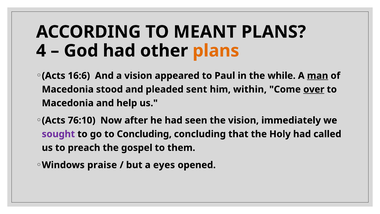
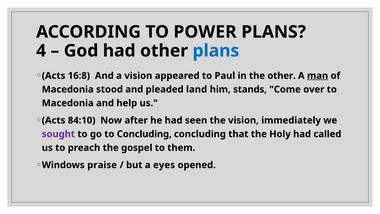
MEANT: MEANT -> POWER (205, 32)
plans colour: orange -> blue (216, 51)
16:6: 16:6 -> 16:8 (79, 76)
the while: while -> other (282, 76)
sent: sent -> land (197, 89)
within: within -> stands (250, 89)
over underline: present -> none (314, 89)
76:10: 76:10 -> 84:10 (82, 120)
